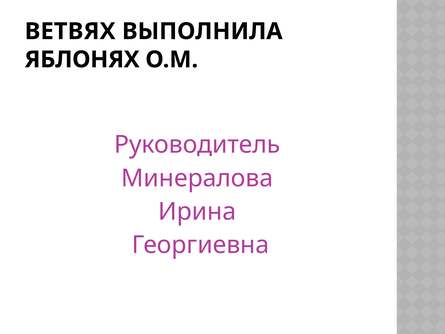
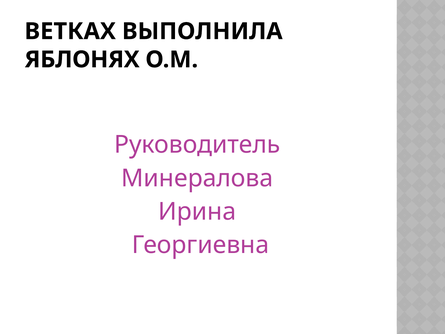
ВЕТВЯХ: ВЕТВЯХ -> ВЕТКАХ (70, 31)
